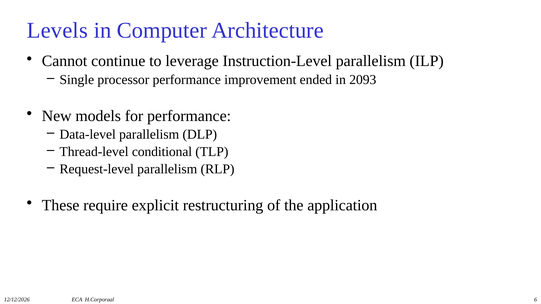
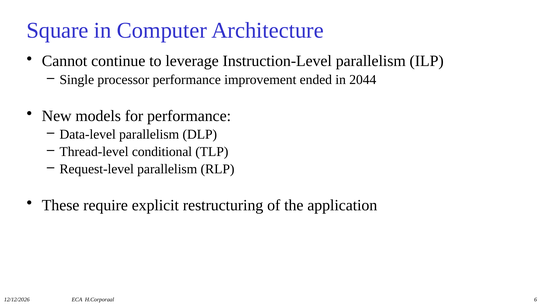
Levels: Levels -> Square (57, 30)
2093: 2093 -> 2044 (363, 80)
